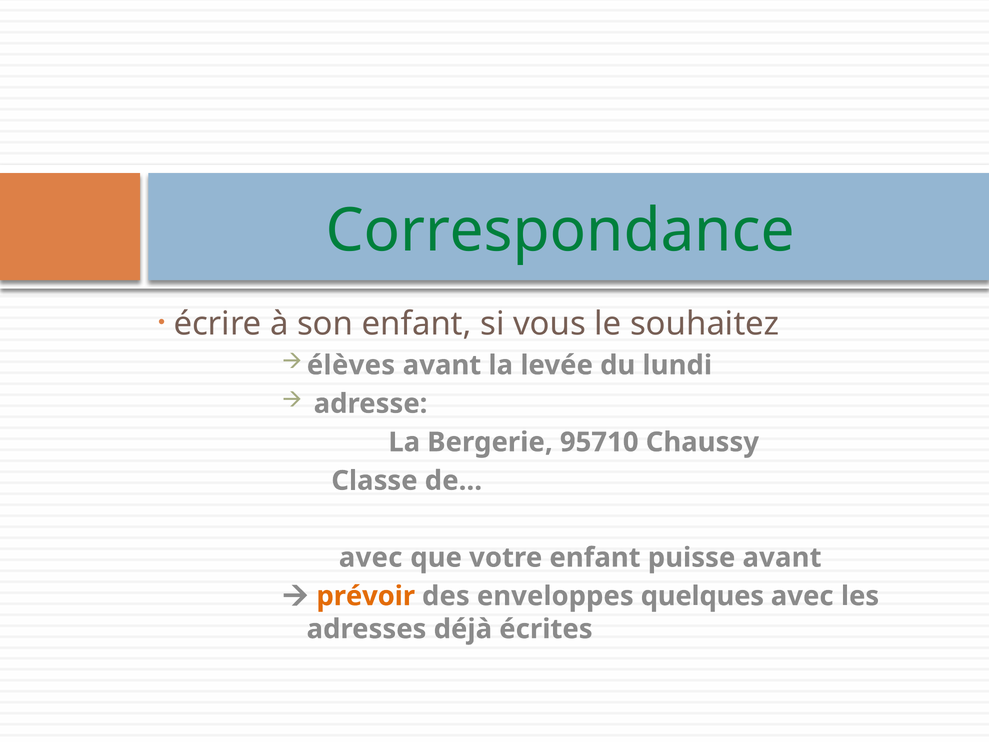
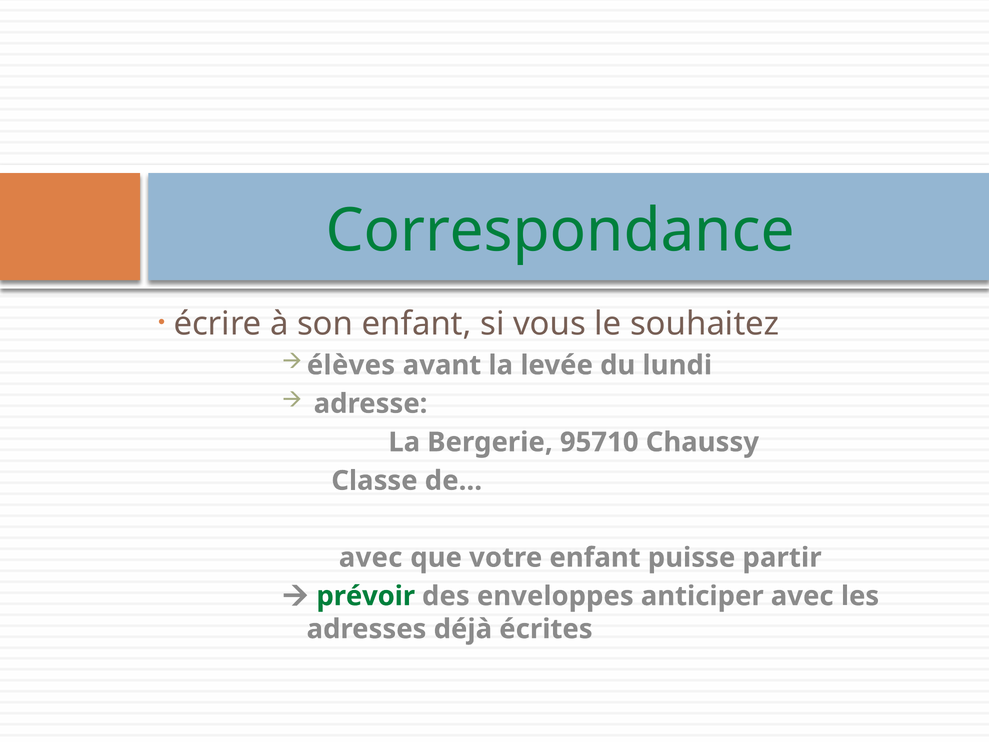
puisse avant: avant -> partir (782, 557)
prévoir colour: orange -> green (366, 596)
quelques: quelques -> anticiper (702, 596)
